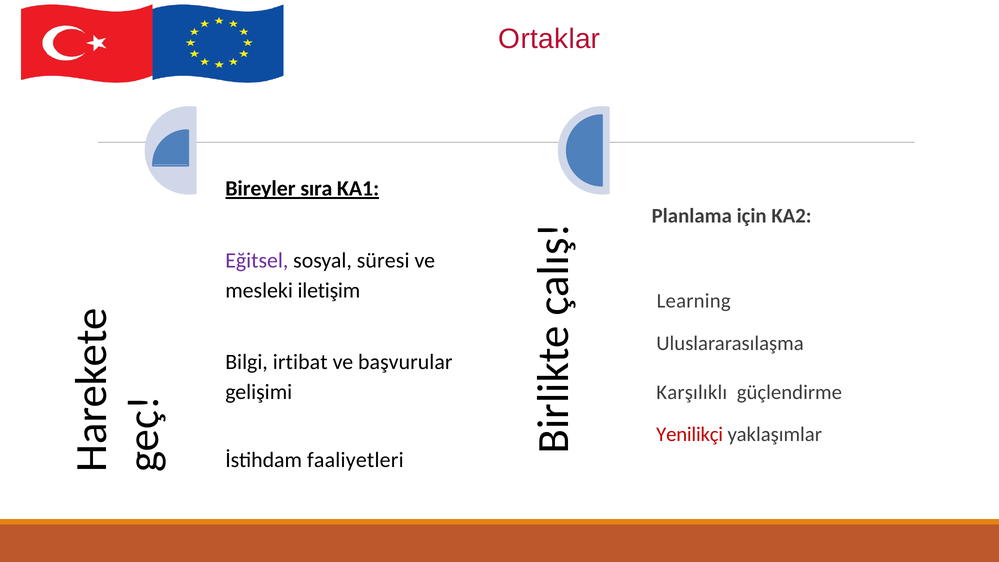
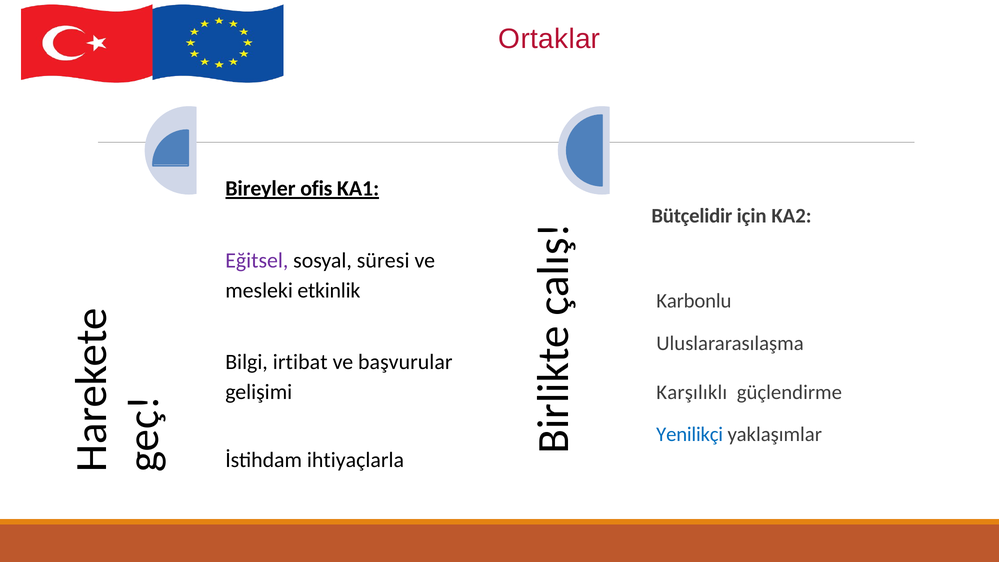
sıra: sıra -> ofis (316, 189)
Planlama: Planlama -> Bütçelidir (692, 216)
iletişim: iletişim -> etkinlik (329, 290)
Learning: Learning -> Karbonlu (694, 301)
Yenilikçi colour: red -> blue (690, 434)
faaliyetleri: faaliyetleri -> ihtiyaçlarla (355, 460)
